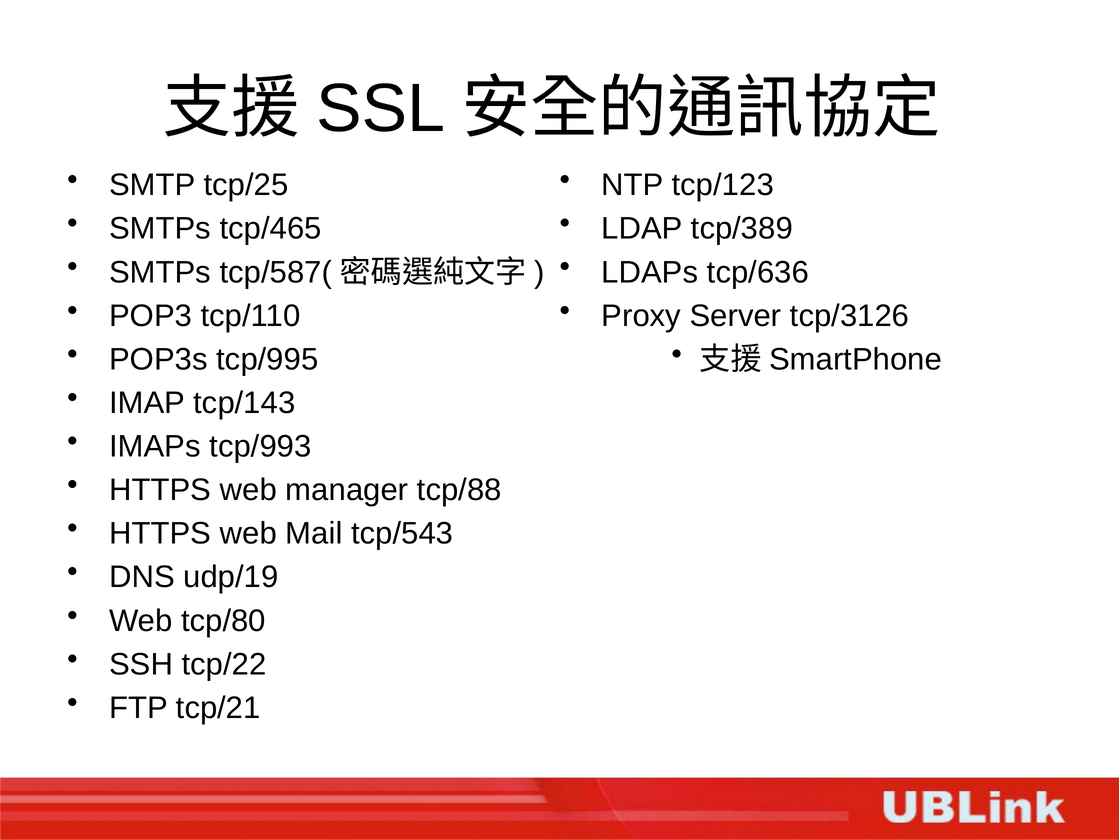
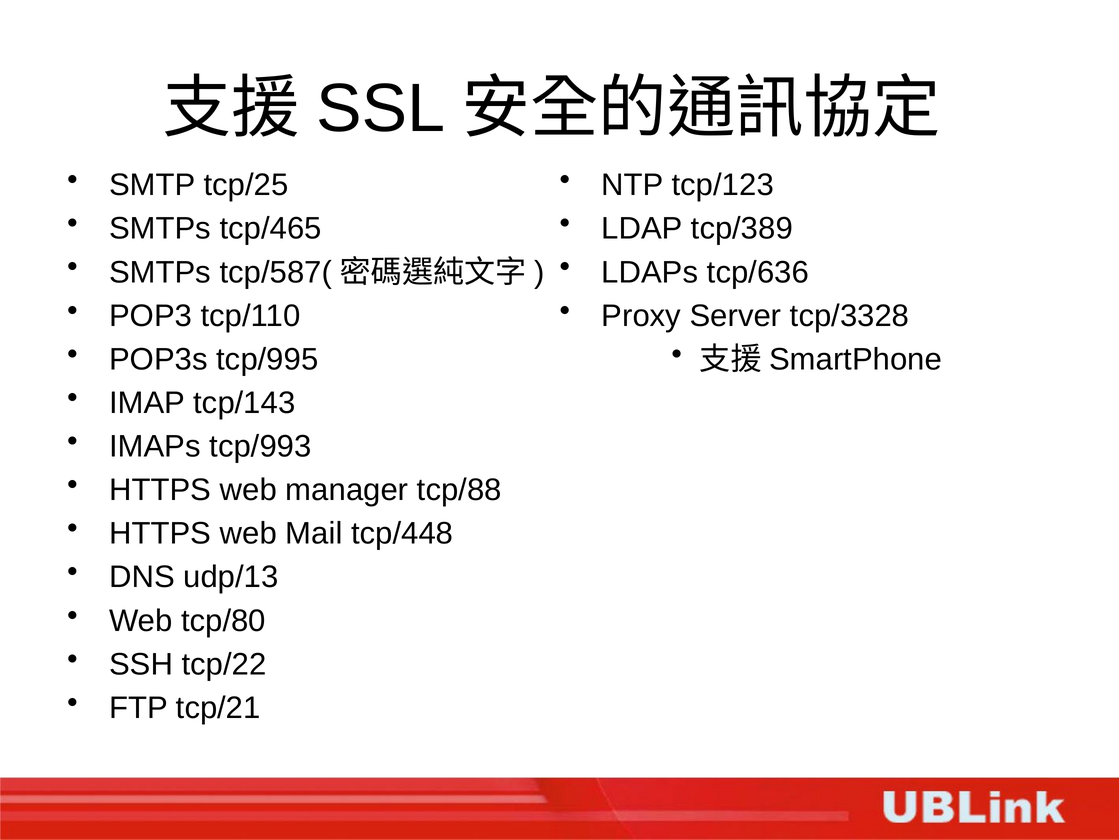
tcp/3126: tcp/3126 -> tcp/3328 (850, 316)
tcp/543: tcp/543 -> tcp/448 (402, 533)
udp/19: udp/19 -> udp/13 (231, 577)
